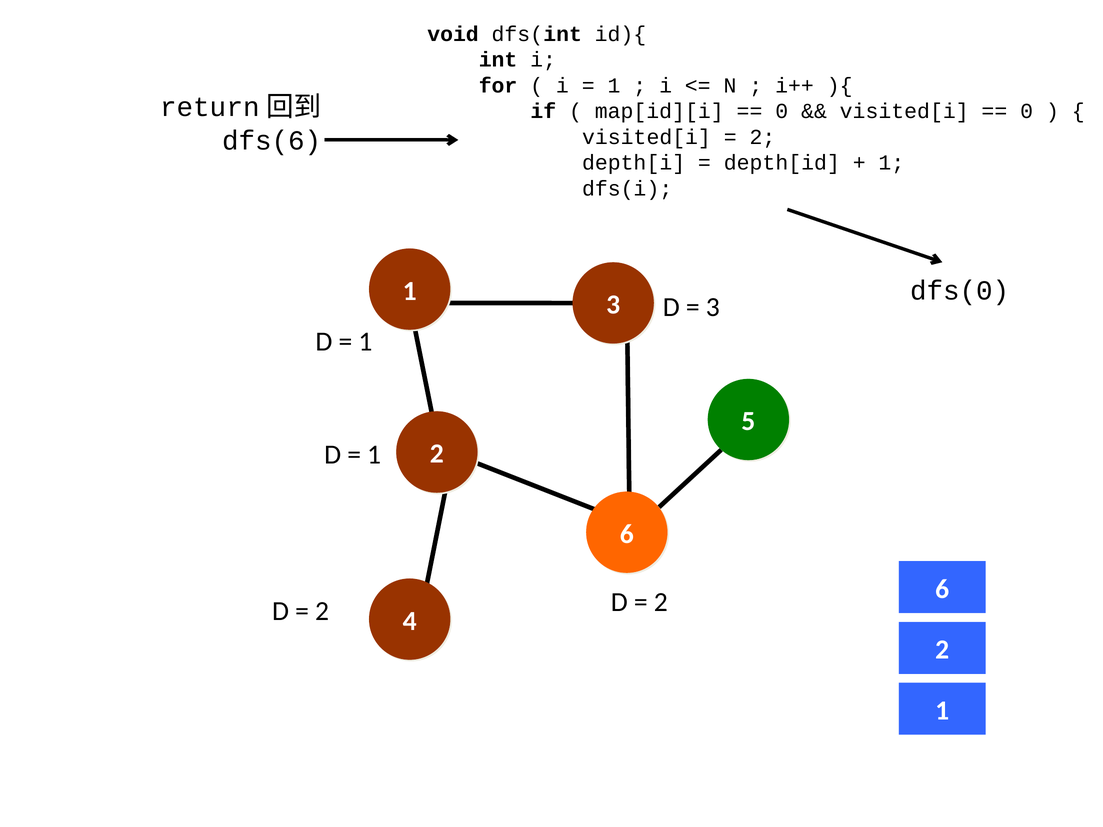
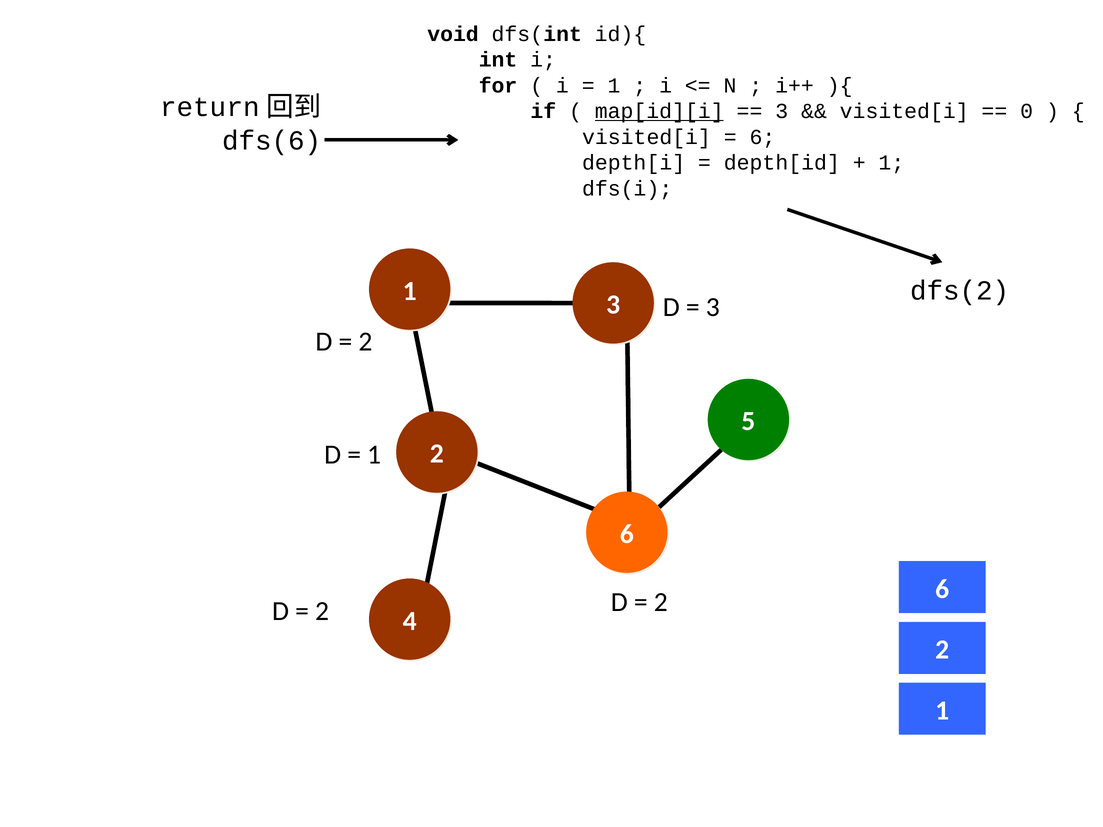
map[id][i underline: none -> present (659, 111)
0: 0 -> 3 (782, 111)
2: 2 -> 6 (762, 137)
dfs(0: dfs(0 -> dfs(2 (960, 291)
1: 1 -> 2 (365, 342)
